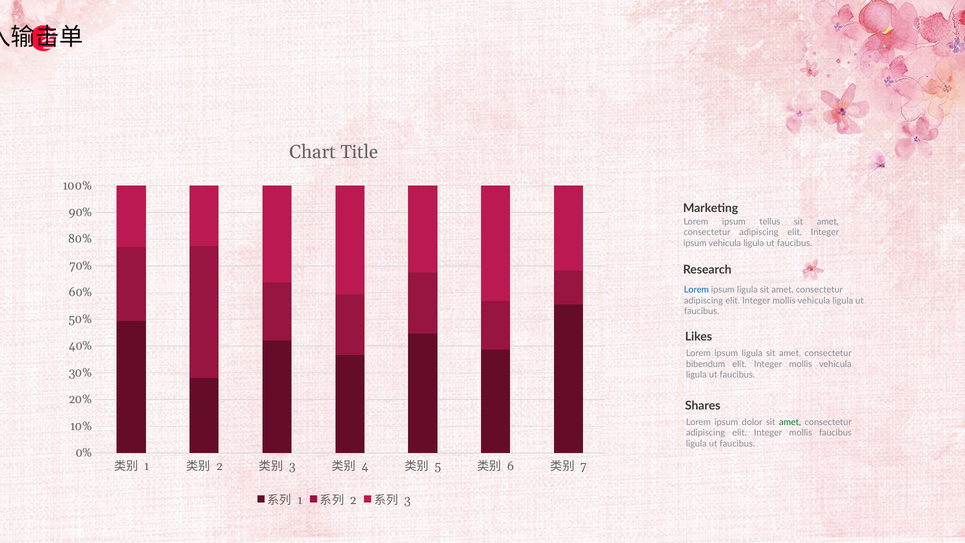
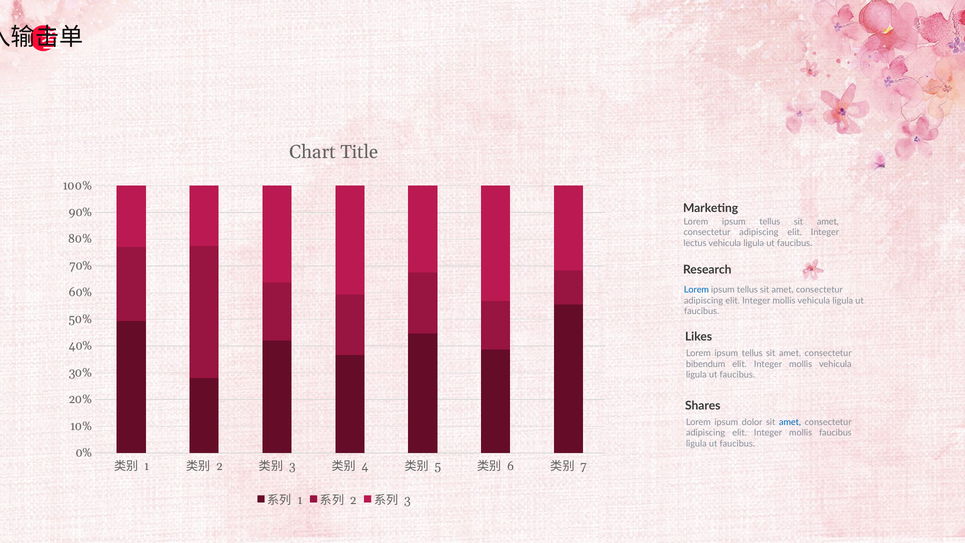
ipsum: ipsum -> lectus (695, 243)
ligula: ligula -> tellus (747, 290)
ligula: ligula -> tellus (752, 353)
amet colour: green -> blue (790, 422)
